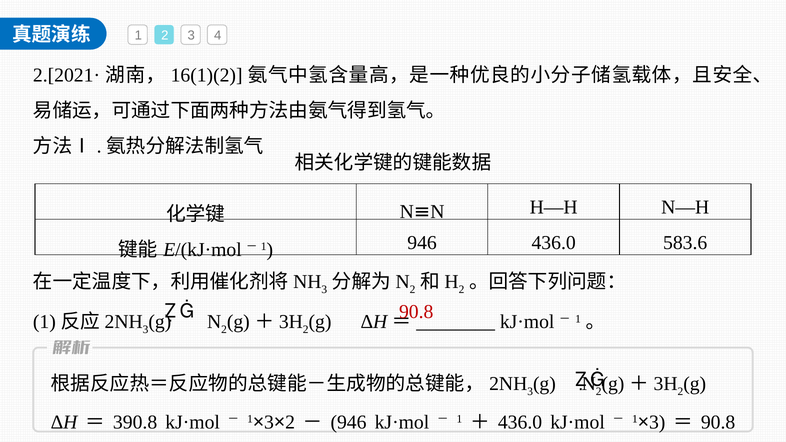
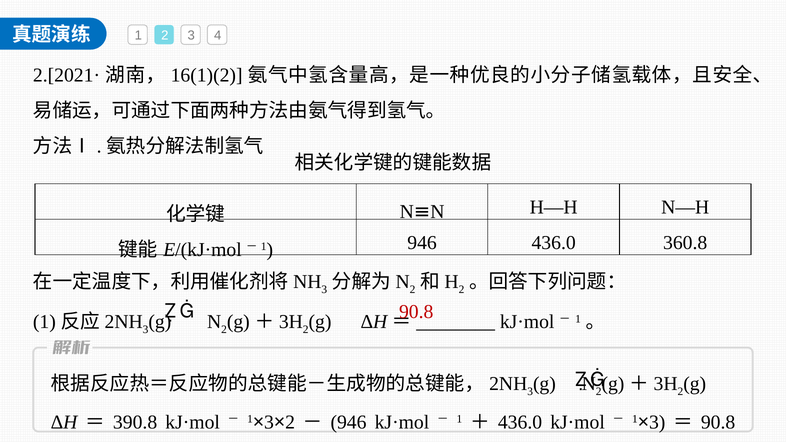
583.6: 583.6 -> 360.8 (685, 243)
